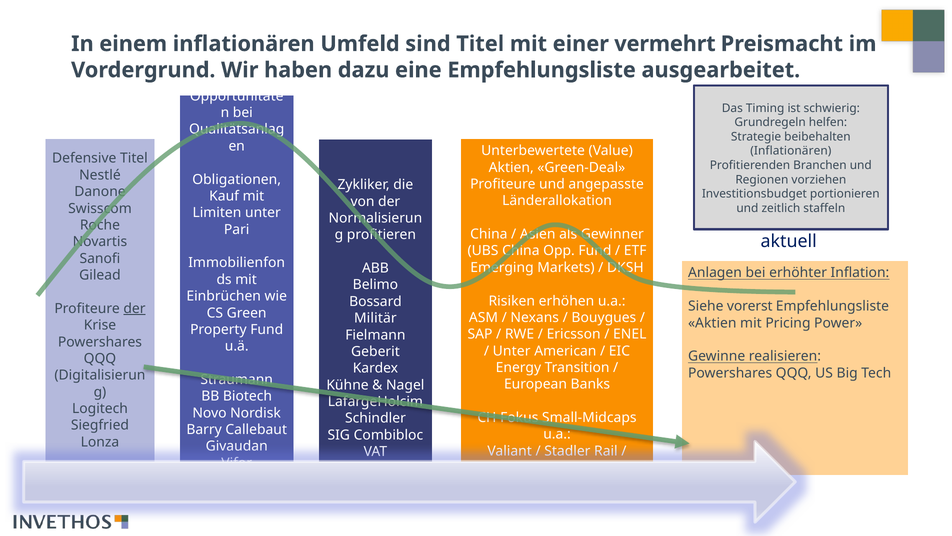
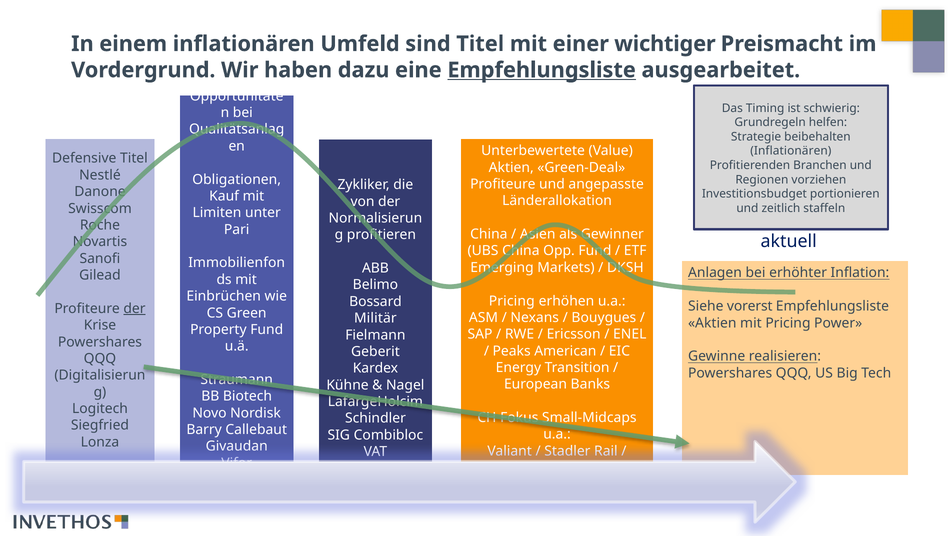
vermehrt: vermehrt -> wichtiger (665, 44)
Empfehlungsliste underline: none -> present (542, 70)
Risiken: Risiken -> Pricing (512, 301)
Unter: Unter -> Peaks (512, 351)
